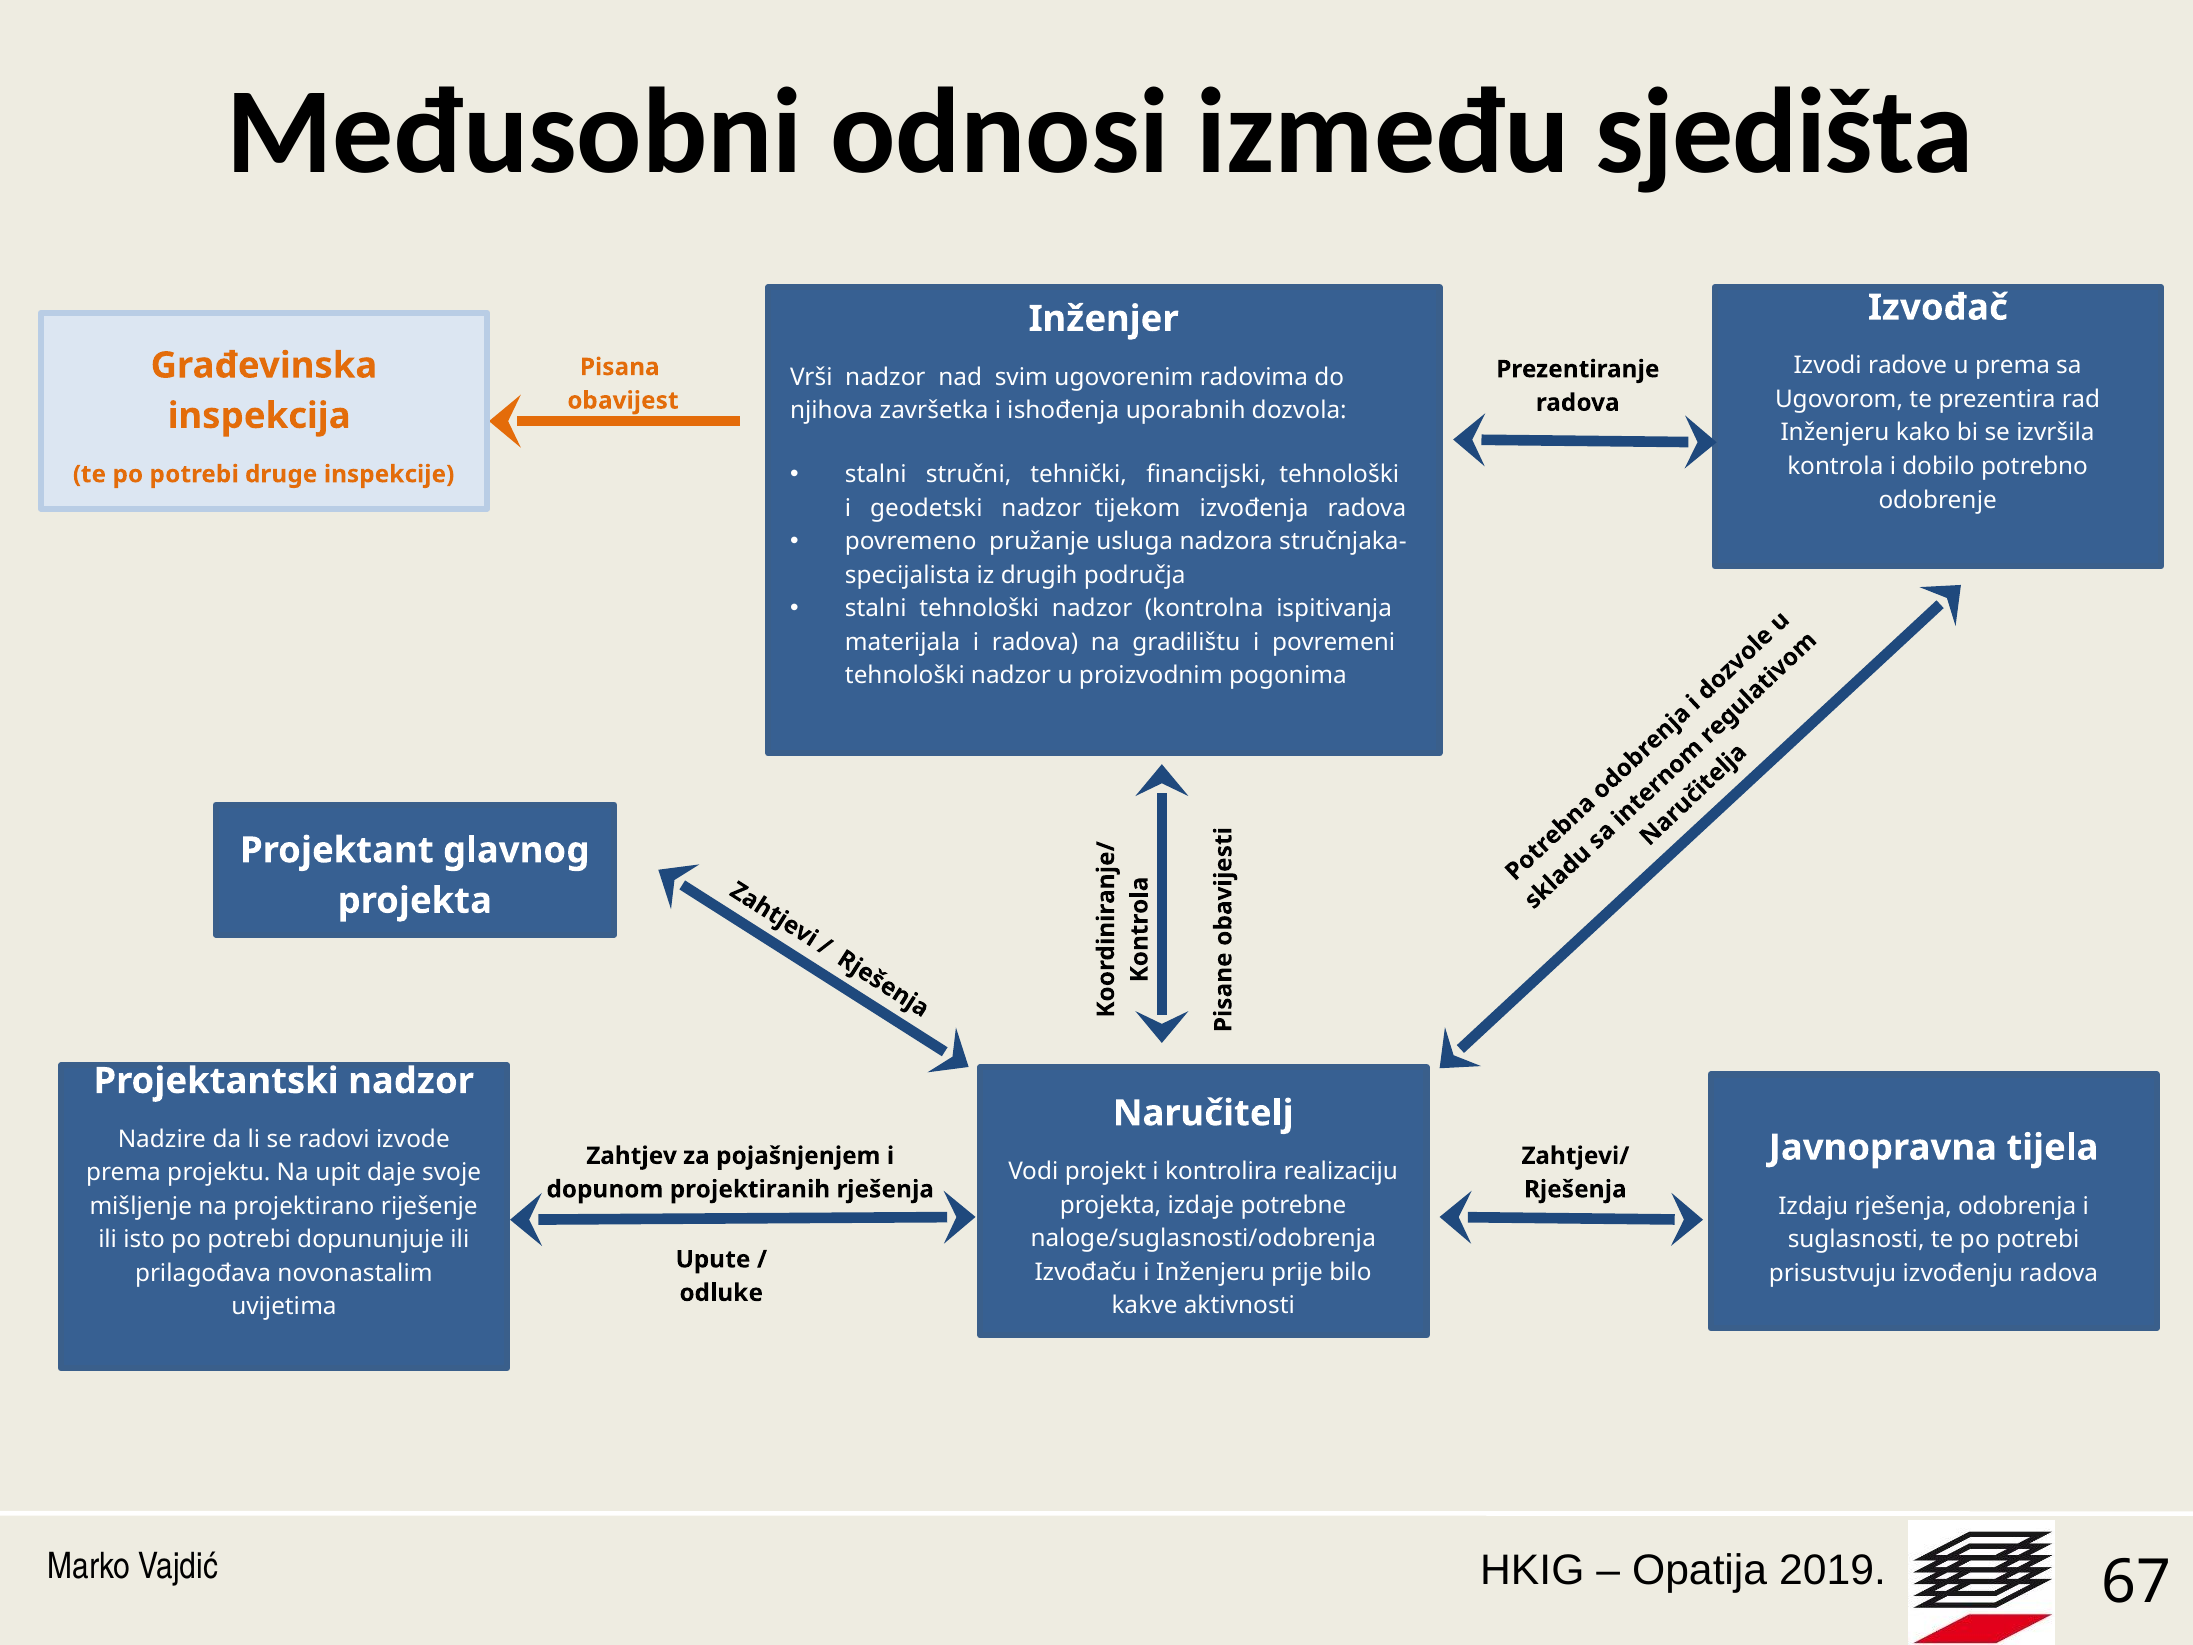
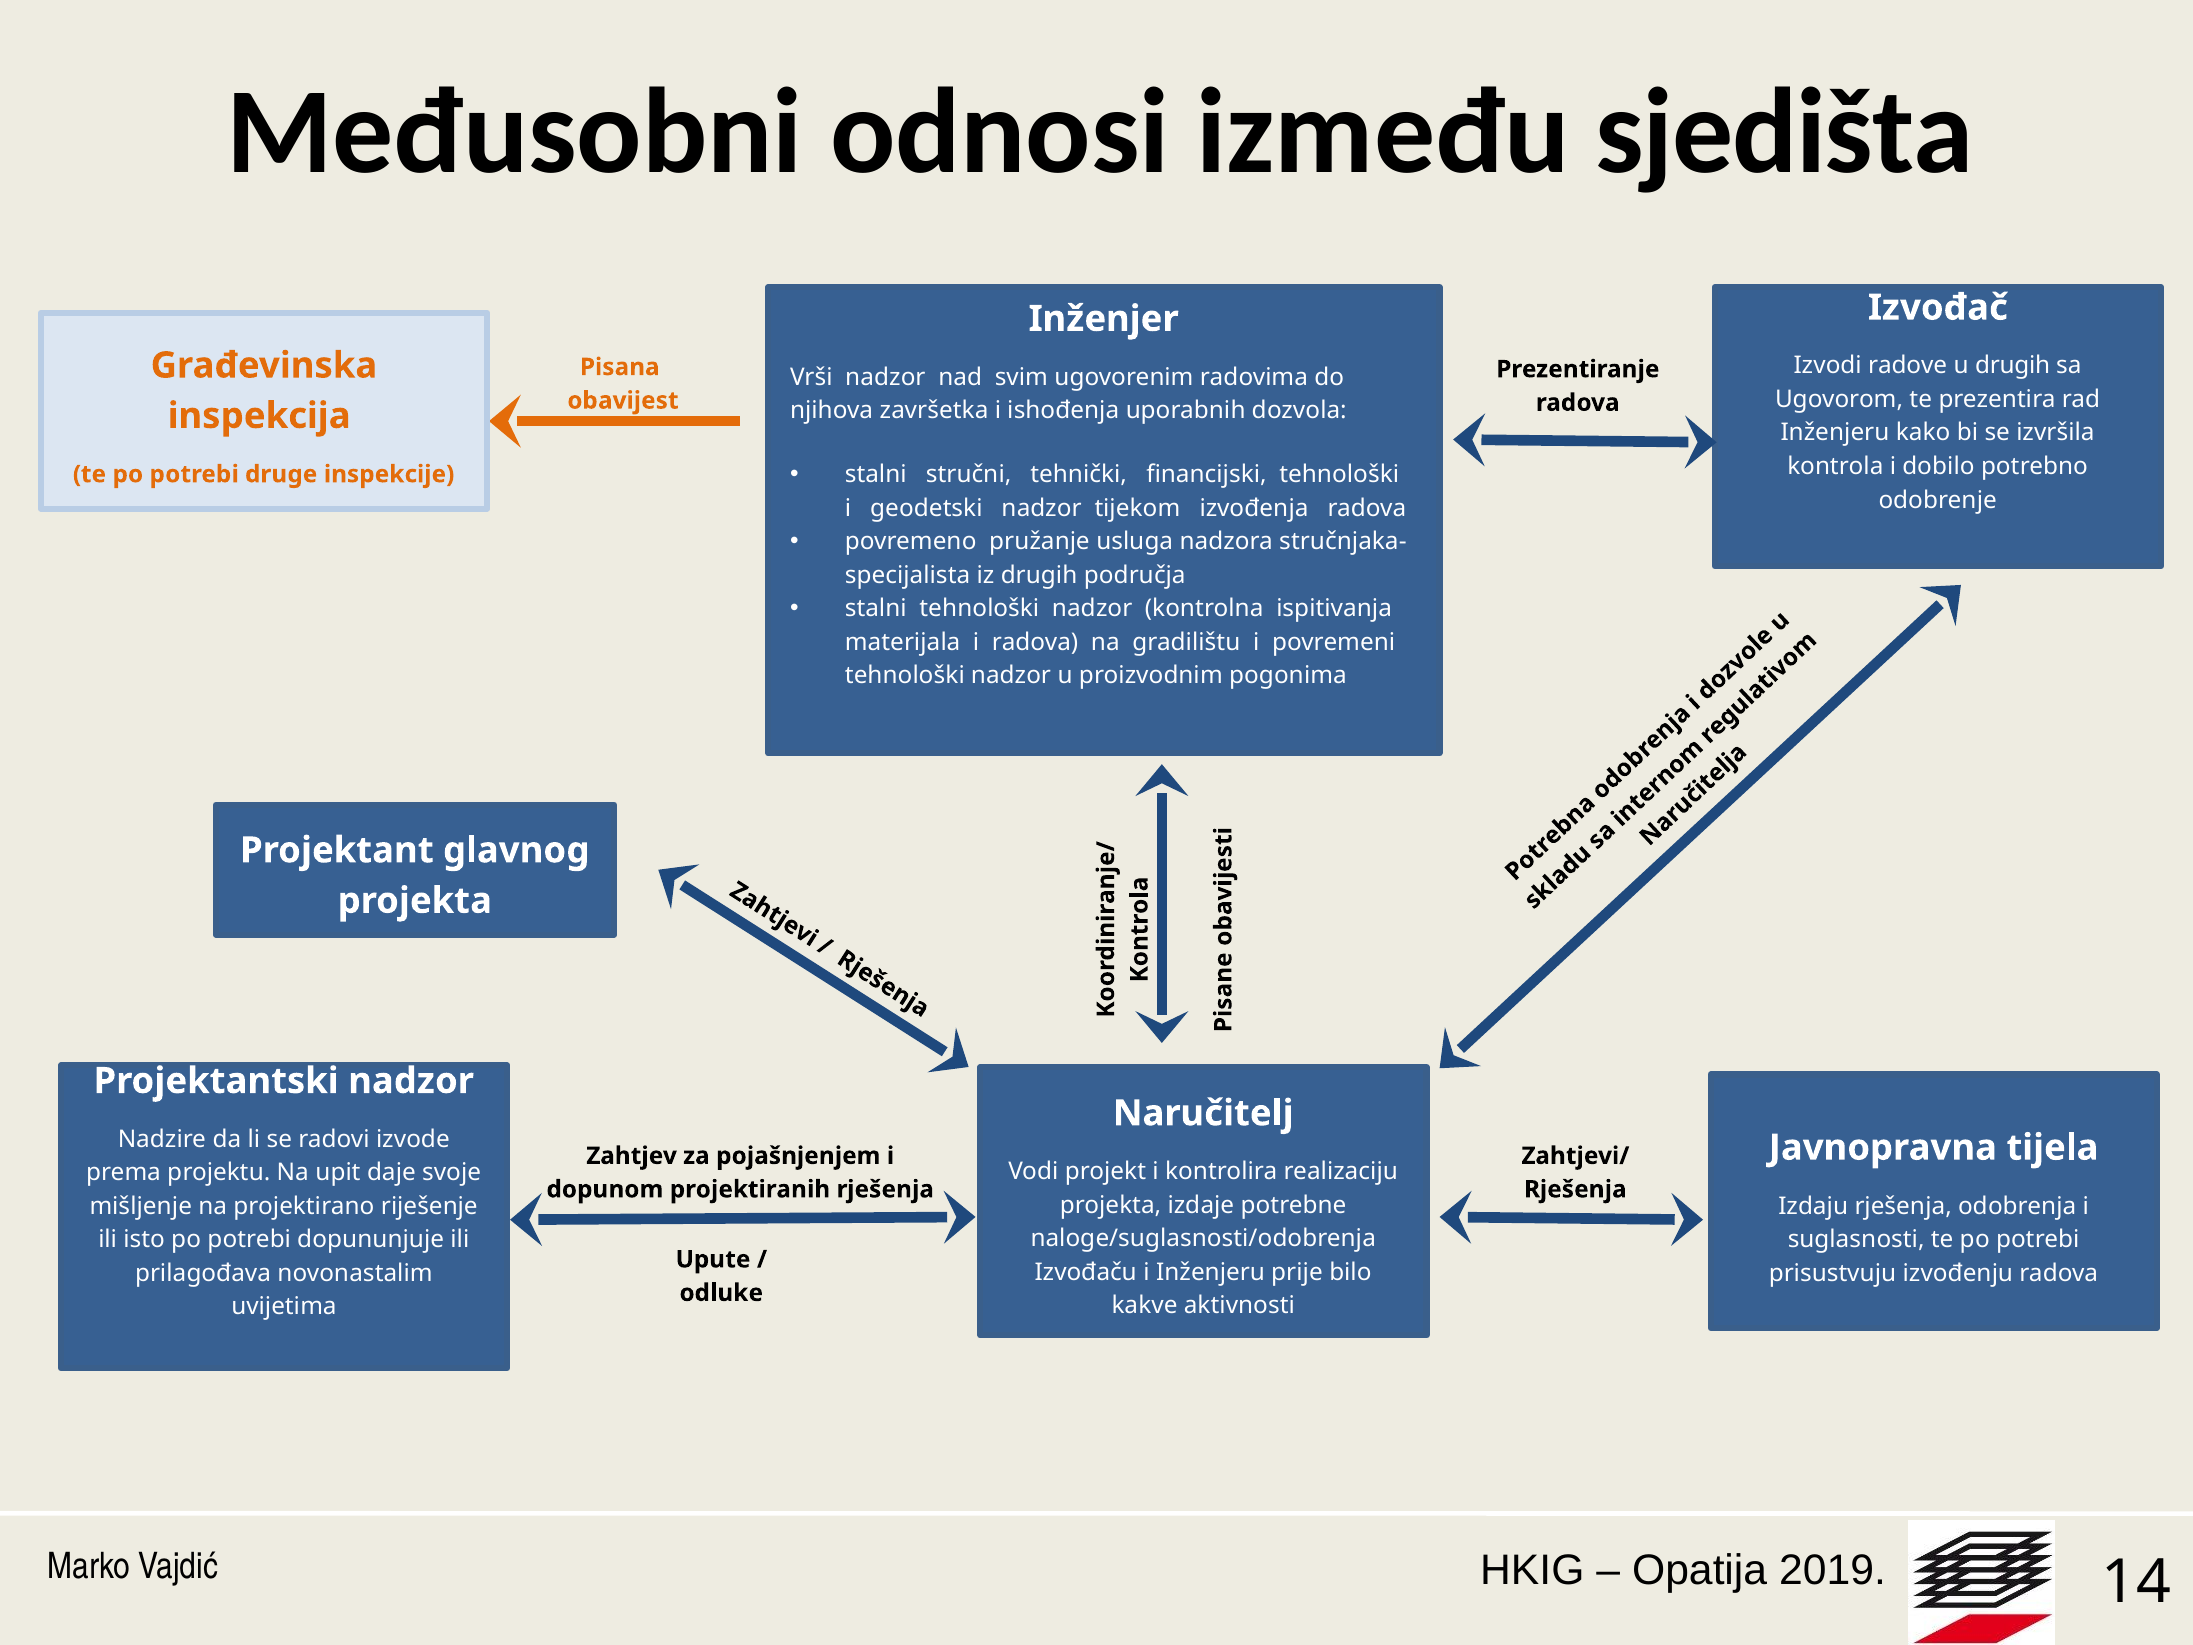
u prema: prema -> drugih (2013, 366)
67: 67 -> 14 (2136, 1582)
